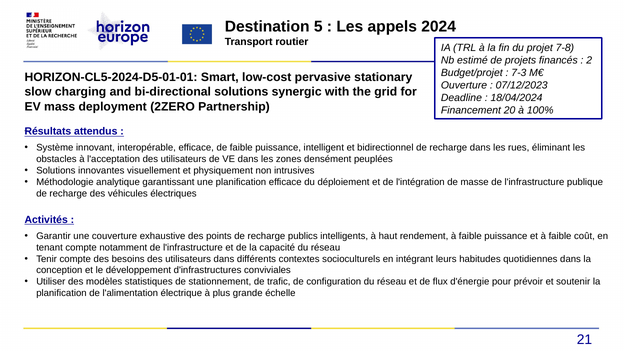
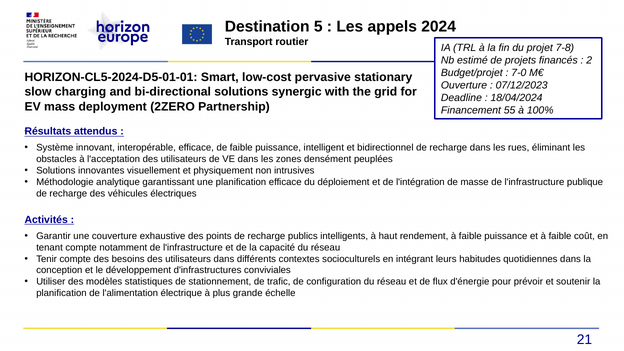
7-3: 7-3 -> 7-0 (519, 73)
20: 20 -> 55 (510, 110)
